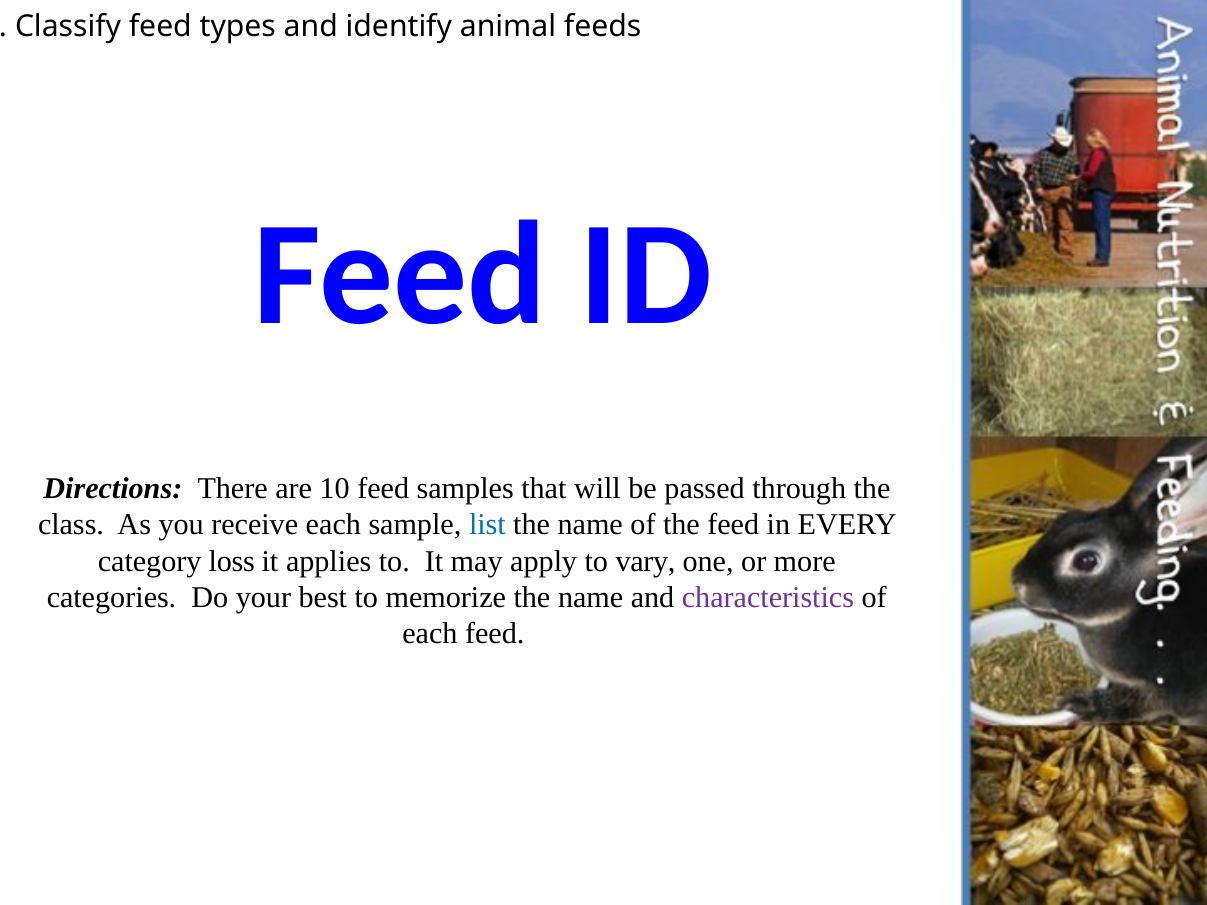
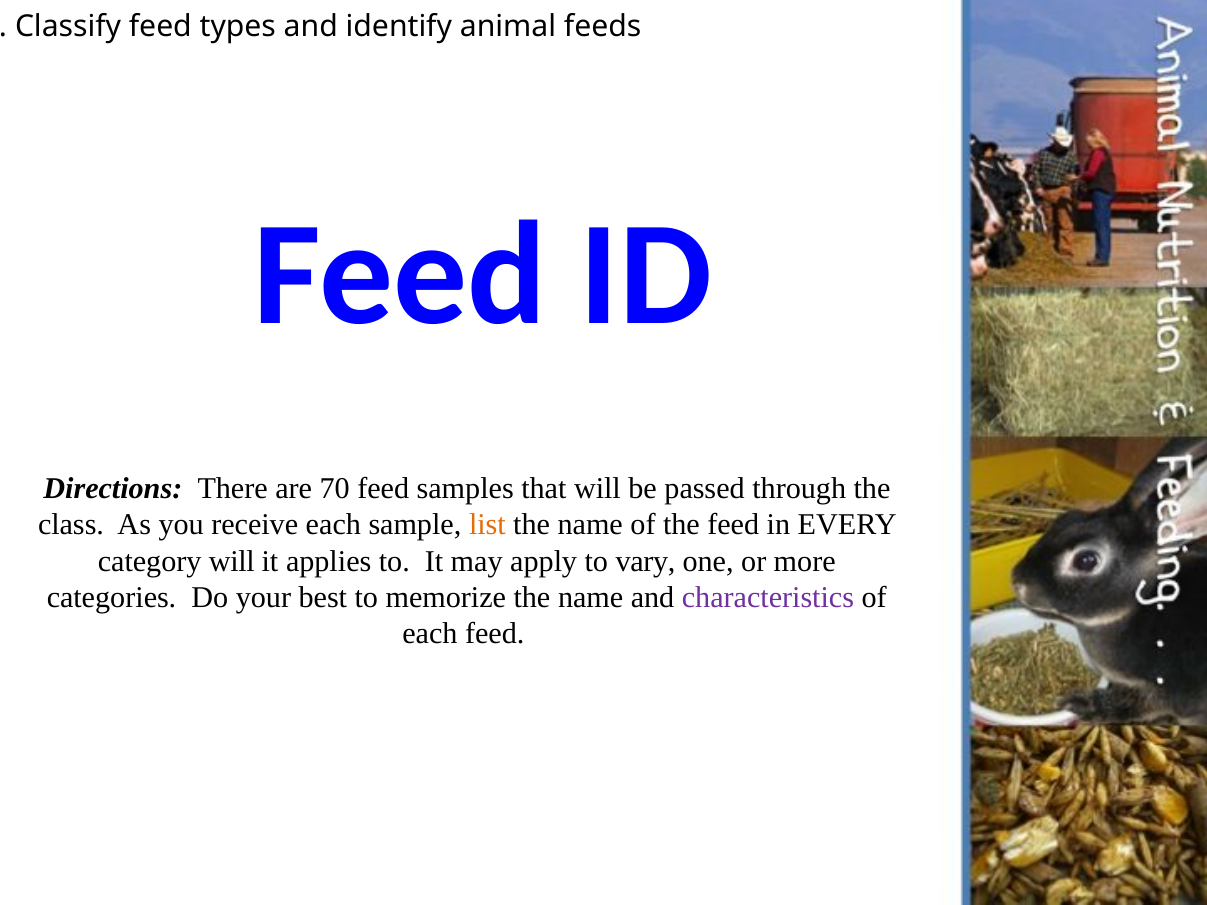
10: 10 -> 70 (335, 489)
list colour: blue -> orange (487, 525)
category loss: loss -> will (232, 561)
